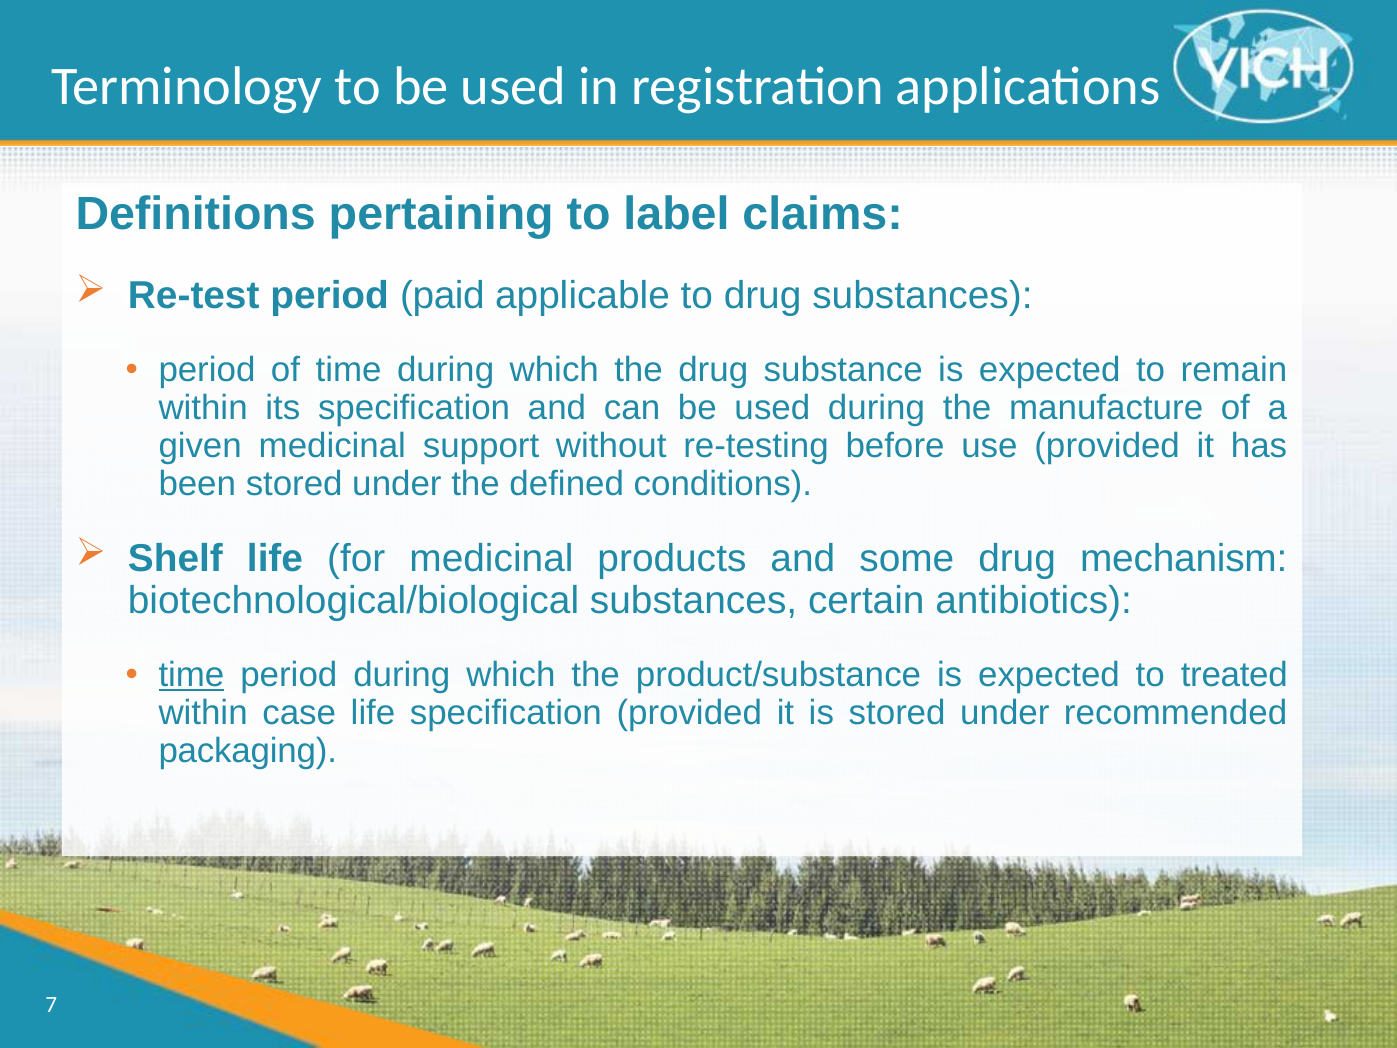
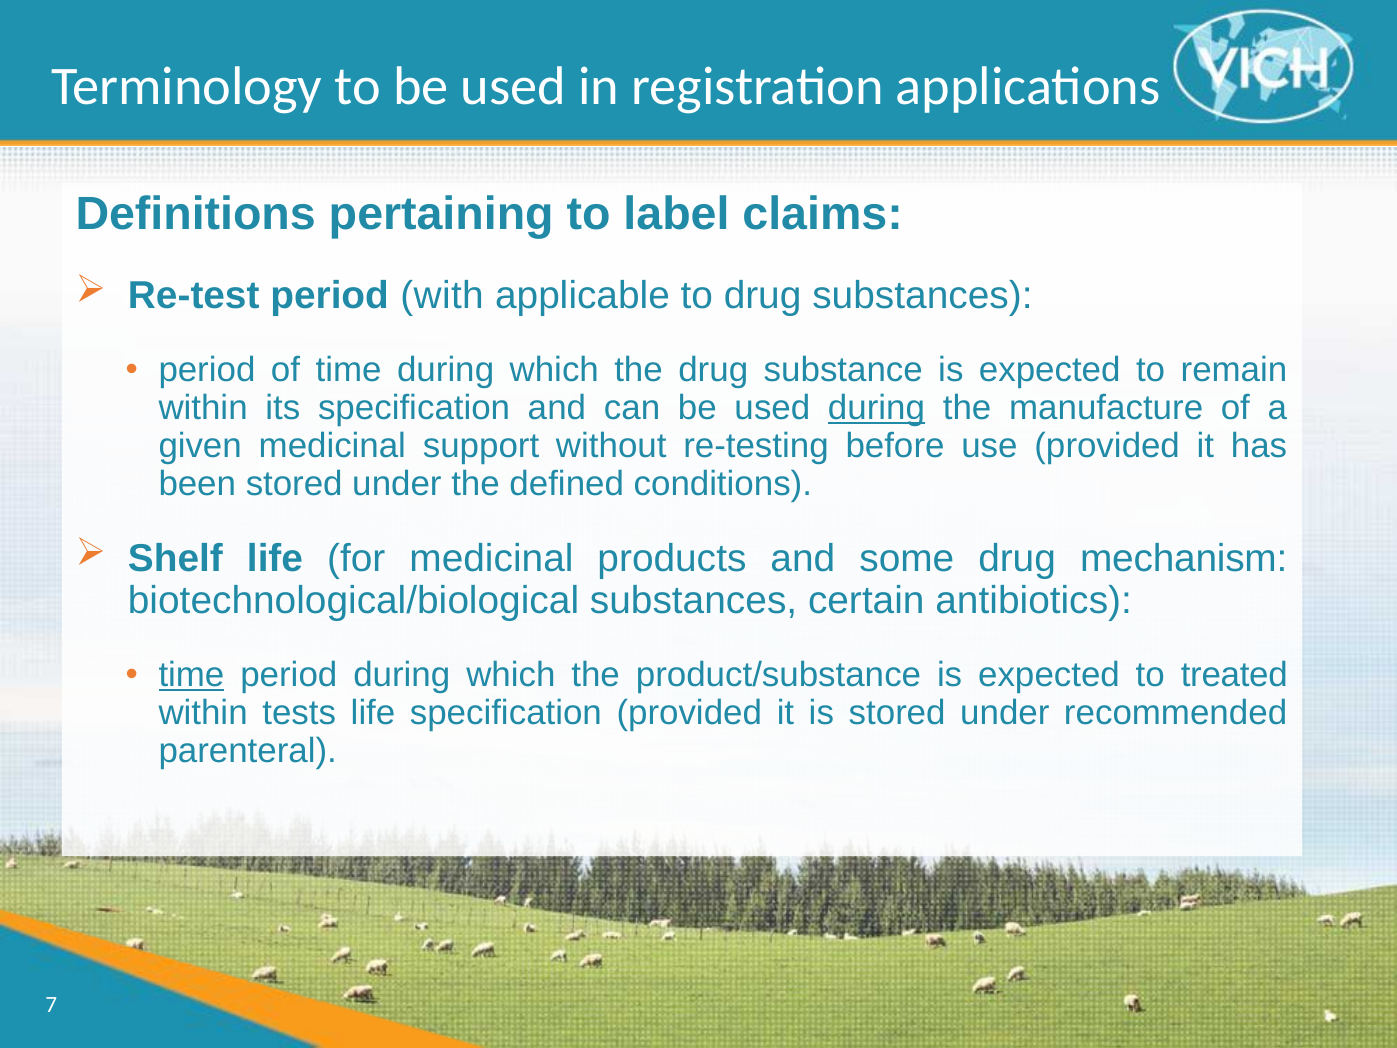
paid: paid -> with (442, 296)
during underline: none -> present (877, 408)
case: case -> tests (299, 713)
packaging: packaging -> parenteral (248, 750)
